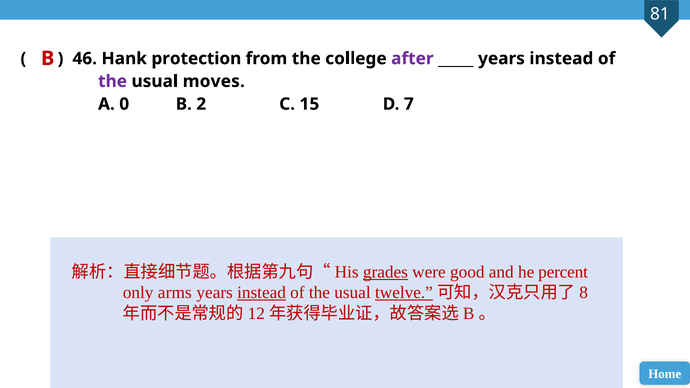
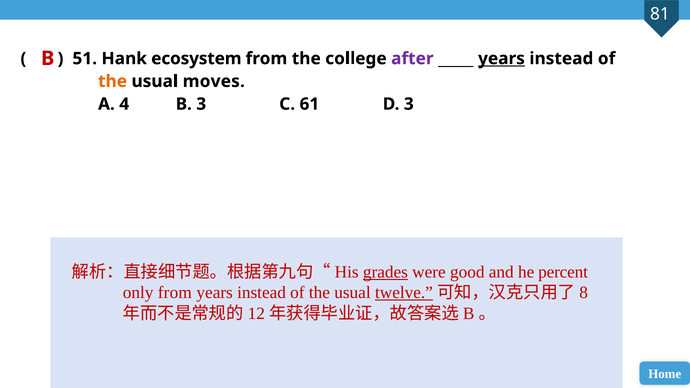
46: 46 -> 51 (85, 59)
protection: protection -> ecosystem (196, 59)
years underline: none -> present (501, 59)
the colour: purple -> orange (113, 81)
0: 0 -> 4 (124, 104)
B 2: 2 -> 3 (201, 104)
15: 15 -> 61 (309, 104)
D 7: 7 -> 3 (409, 104)
only arms: arms -> from (175, 293)
instead underline: present -> none (262, 293)
